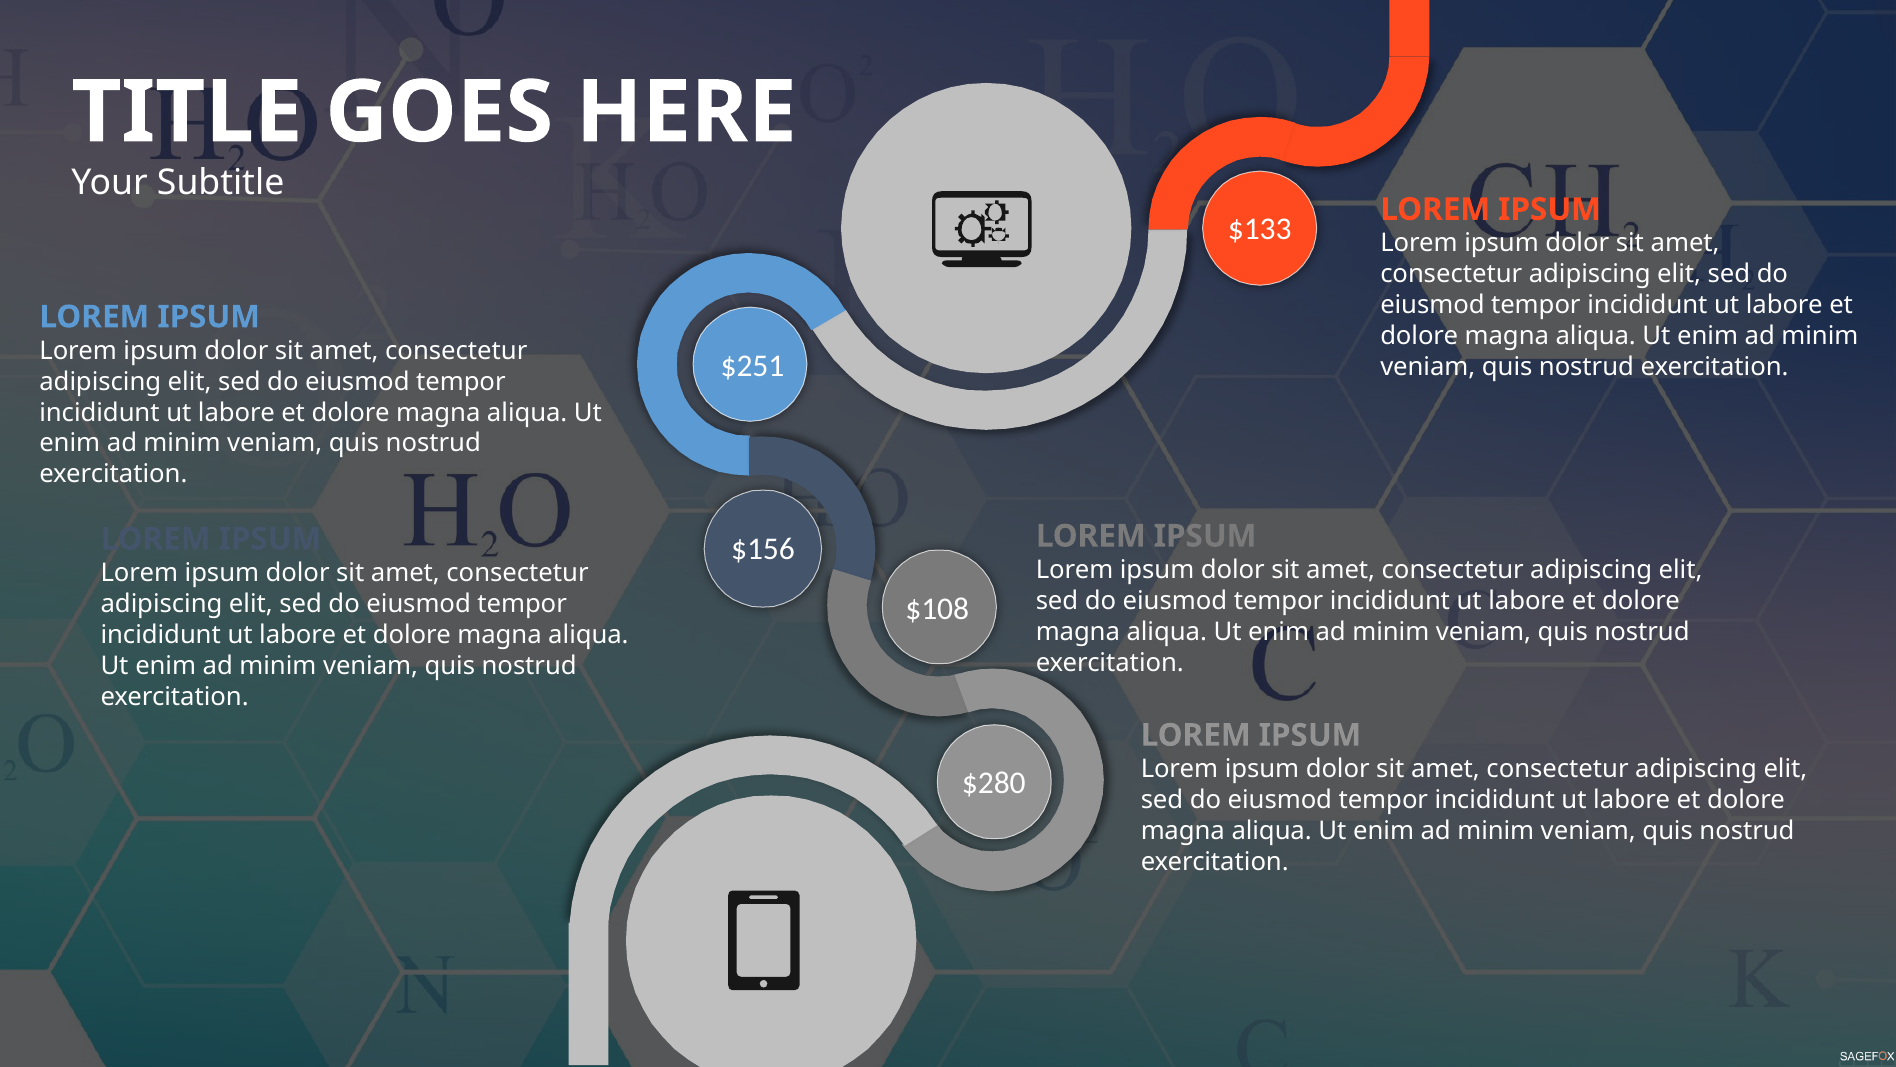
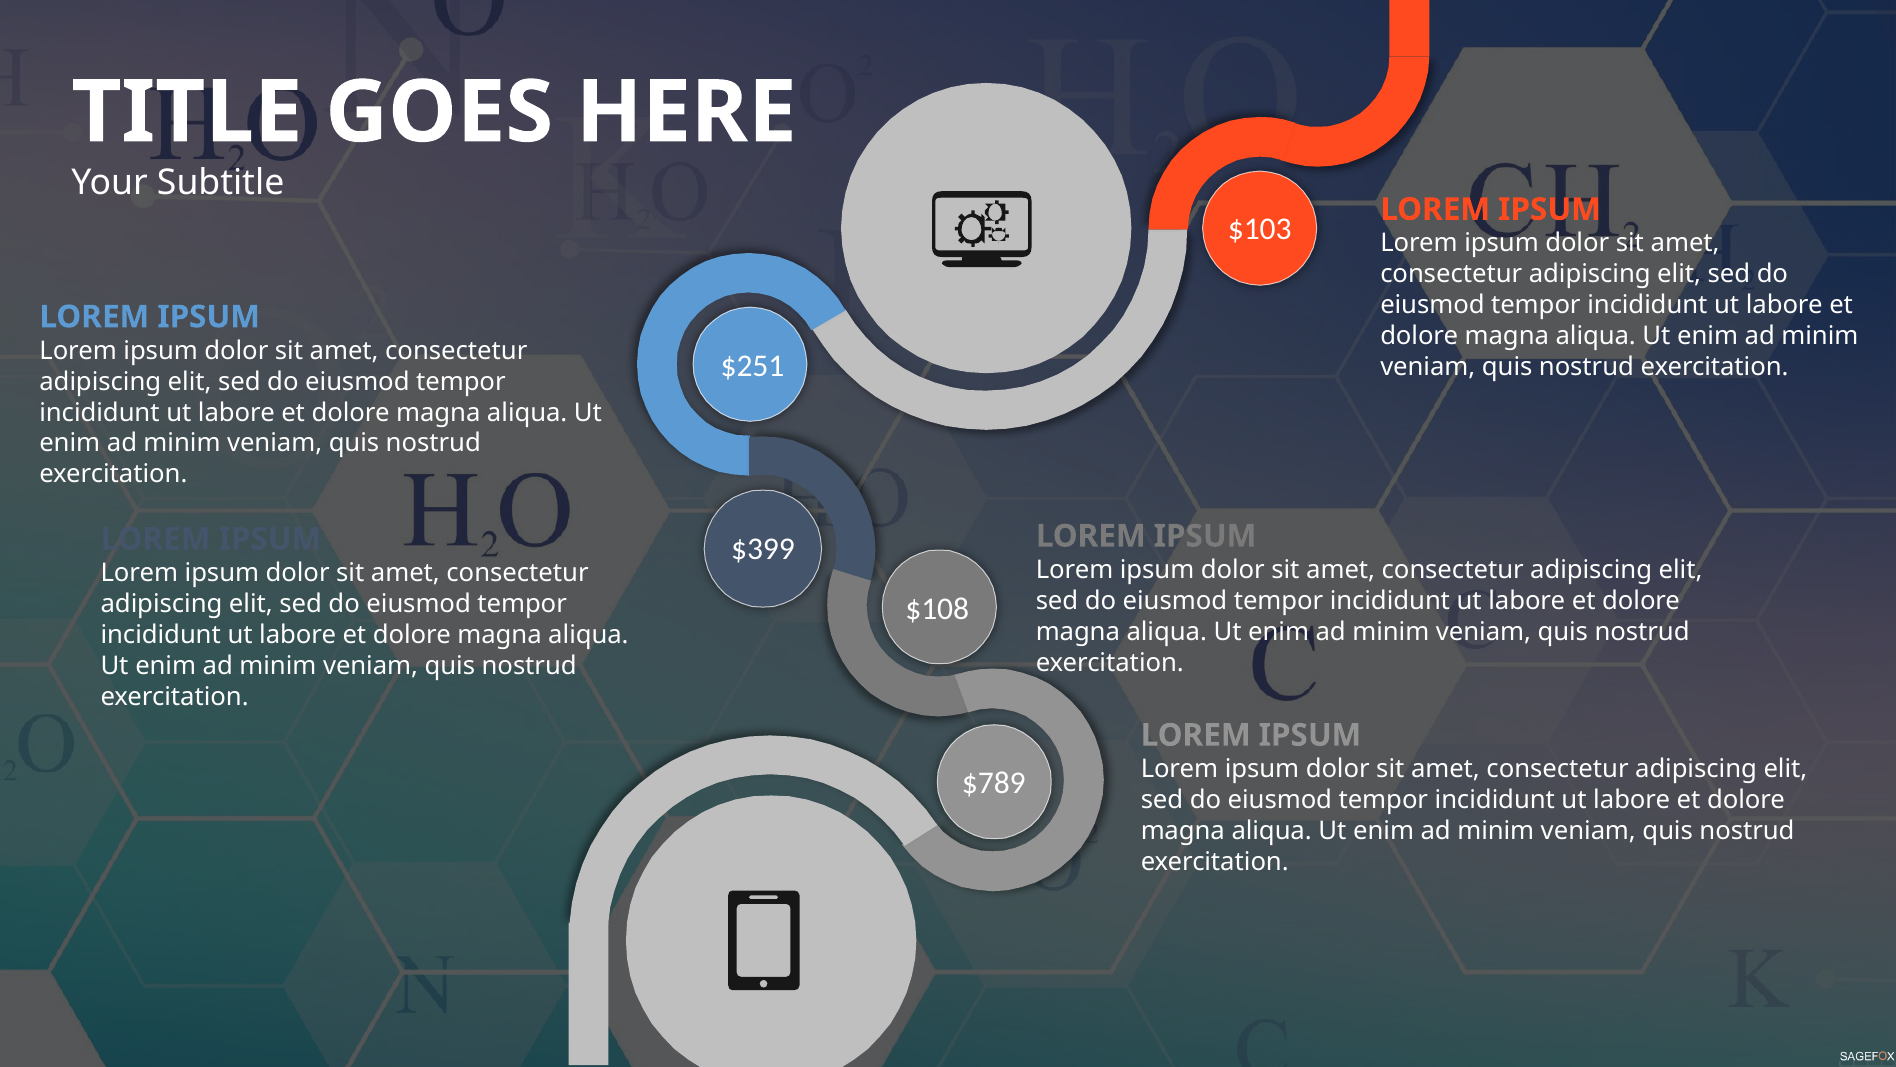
$133: $133 -> $103 (1260, 229)
$156: $156 -> $399 (763, 549)
$280: $280 -> $789 (994, 783)
